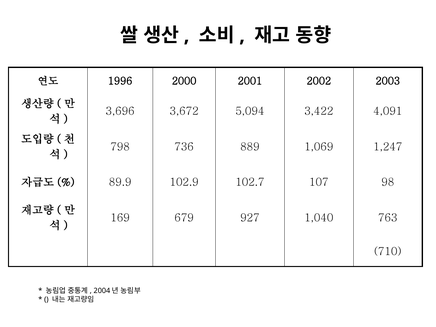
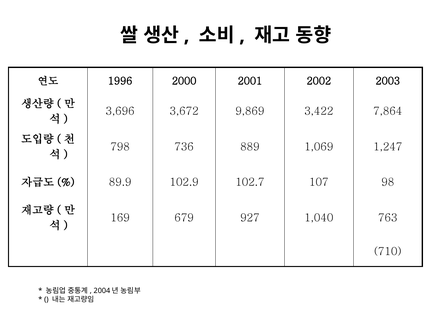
5,094: 5,094 -> 9,869 (250, 111)
4,091: 4,091 -> 7,864 (388, 111)
